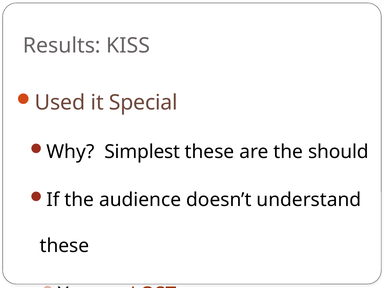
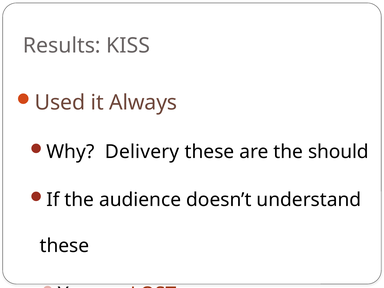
Special: Special -> Always (143, 103)
Simplest: Simplest -> Delivery (142, 152)
